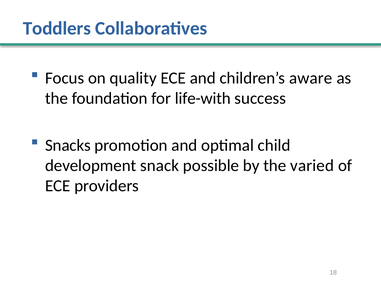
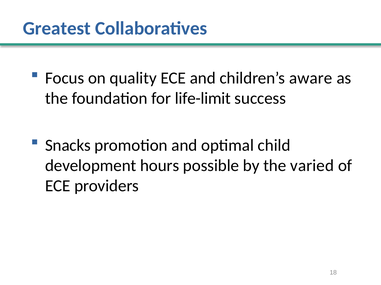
Toddlers: Toddlers -> Greatest (57, 28)
life-with: life-with -> life-limit (203, 99)
snack: snack -> hours (160, 166)
